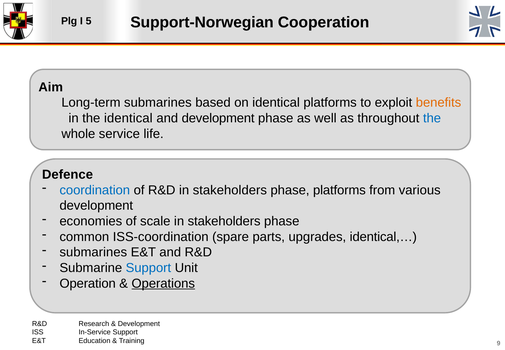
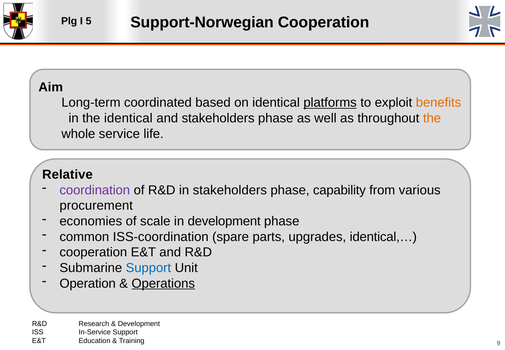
Long-term submarines: submarines -> coordinated (158, 103)
platforms underline: none -> present (330, 103)
and development: development -> stakeholders (218, 118)
the colour: blue -> orange (432, 118)
Defence: Defence -> Relative (67, 174)
coordination colour: blue -> purple (95, 190)
phase platforms: platforms -> capability (339, 190)
development: development -> procurement (96, 205)
scale in stakeholders: stakeholders -> development (224, 221)
submarines: submarines -> cooperation (93, 252)
